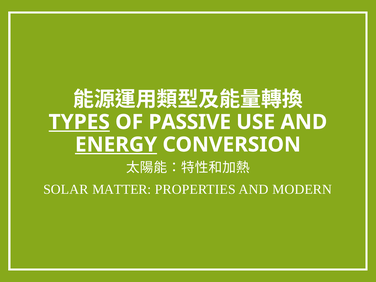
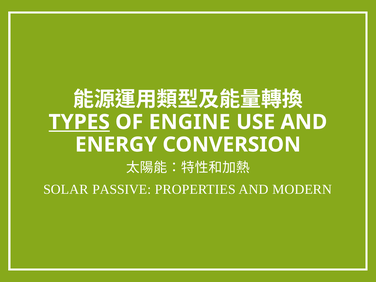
PASSIVE: PASSIVE -> ENGINE (190, 122)
ENERGY underline: present -> none (116, 145)
MATTER: MATTER -> PASSIVE (122, 189)
